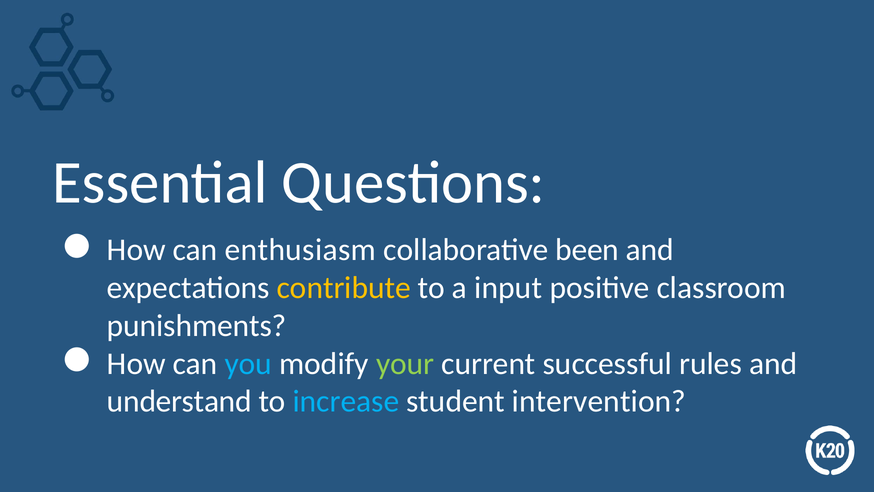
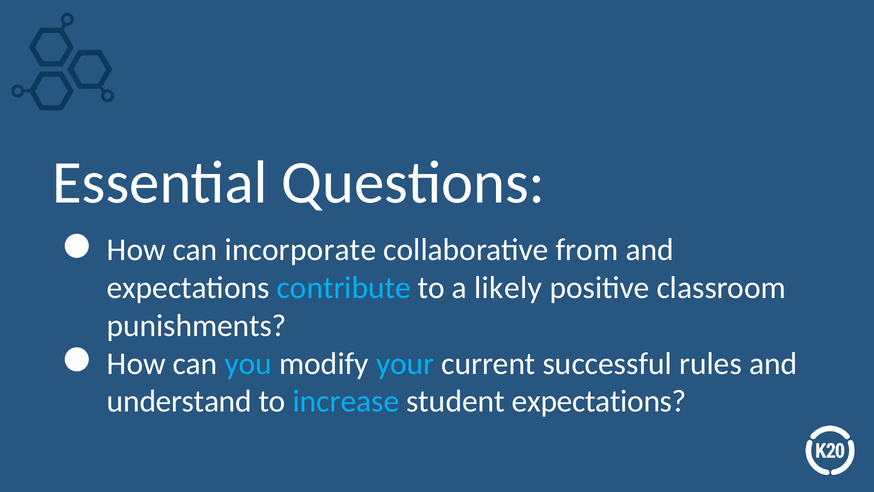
enthusiasm: enthusiasm -> incorporate (300, 250)
been: been -> from (587, 250)
contribute colour: yellow -> light blue (344, 288)
input: input -> likely (508, 288)
your colour: light green -> light blue (405, 363)
student intervention: intervention -> expectations (599, 401)
